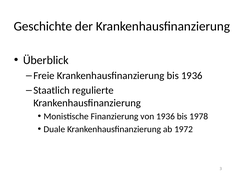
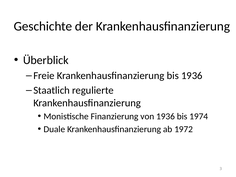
1978: 1978 -> 1974 (199, 116)
